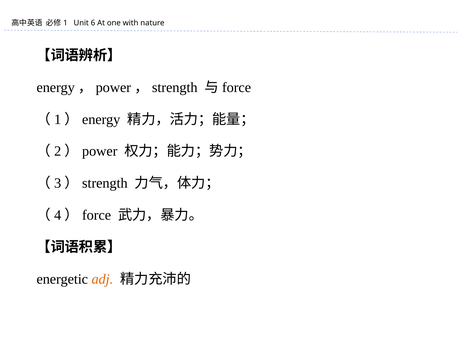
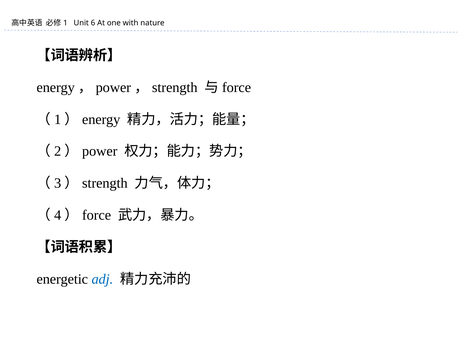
adj colour: orange -> blue (102, 279)
